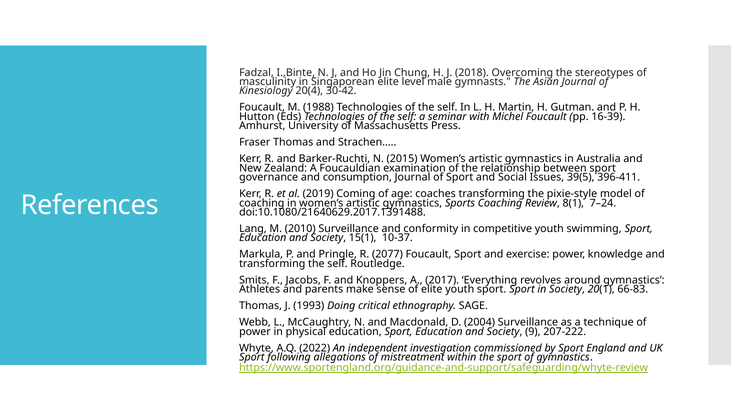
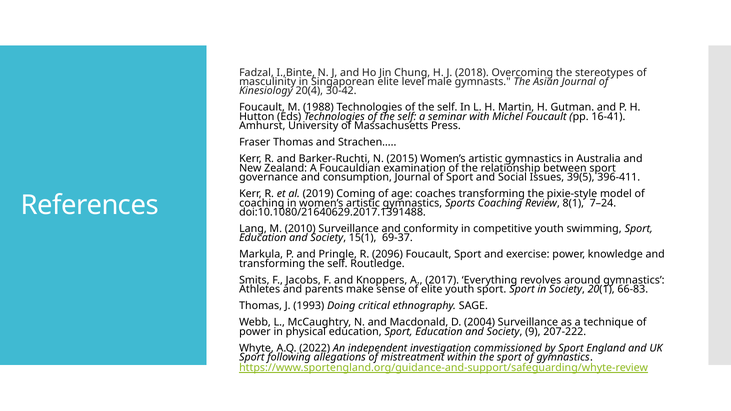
16-39: 16-39 -> 16-41 (608, 117)
10-37: 10-37 -> 69-37 (397, 238)
2077: 2077 -> 2096 (387, 255)
